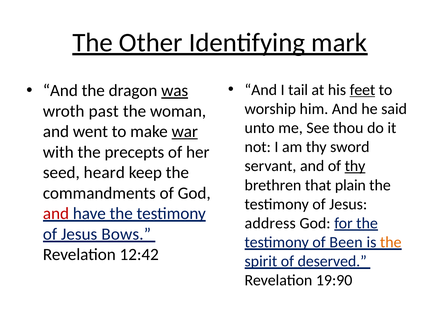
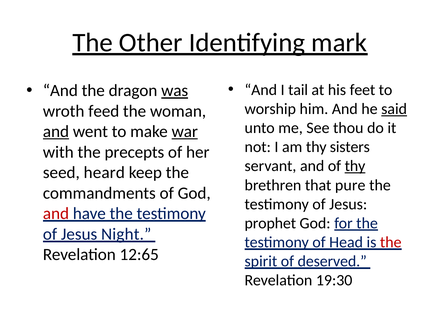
feet underline: present -> none (362, 90)
said underline: none -> present (394, 109)
past: past -> feed (104, 111)
and underline: none -> present (56, 132)
sword: sword -> sisters (350, 147)
plain: plain -> pure (350, 185)
address: address -> prophet (270, 223)
Bows: Bows -> Night (126, 234)
Been: Been -> Head (346, 242)
the colour: orange -> red (391, 242)
12:42: 12:42 -> 12:65 (139, 255)
19:90: 19:90 -> 19:30 (334, 280)
